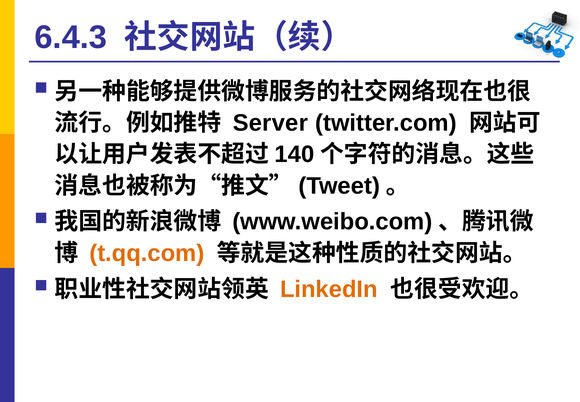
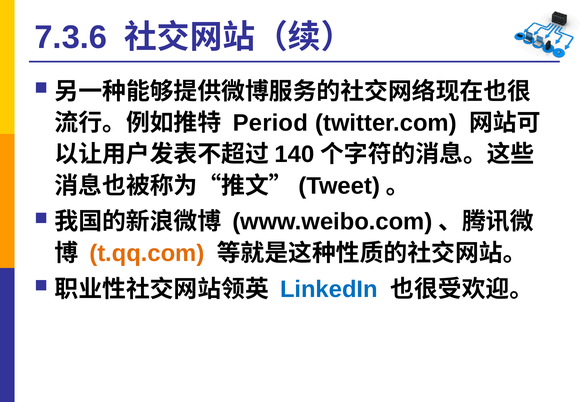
6.4.3: 6.4.3 -> 7.3.6 (71, 37)
Server: Server -> Period (270, 123)
LinkedIn colour: orange -> blue (329, 289)
